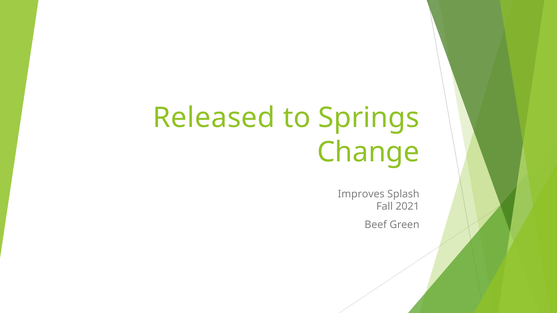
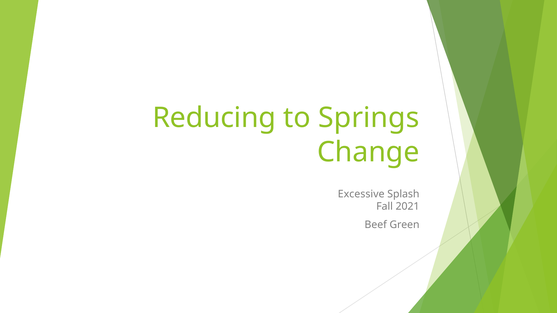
Released: Released -> Reducing (214, 118)
Improves: Improves -> Excessive (361, 194)
